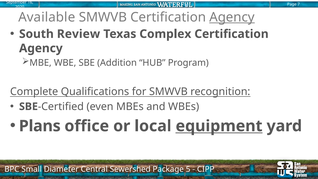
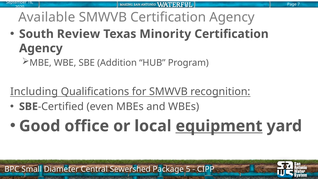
Agency underline: present -> none (232, 17)
Complex: Complex -> Minority (165, 34)
Complete: Complete -> Including (34, 92)
Plans: Plans -> Good (40, 126)
